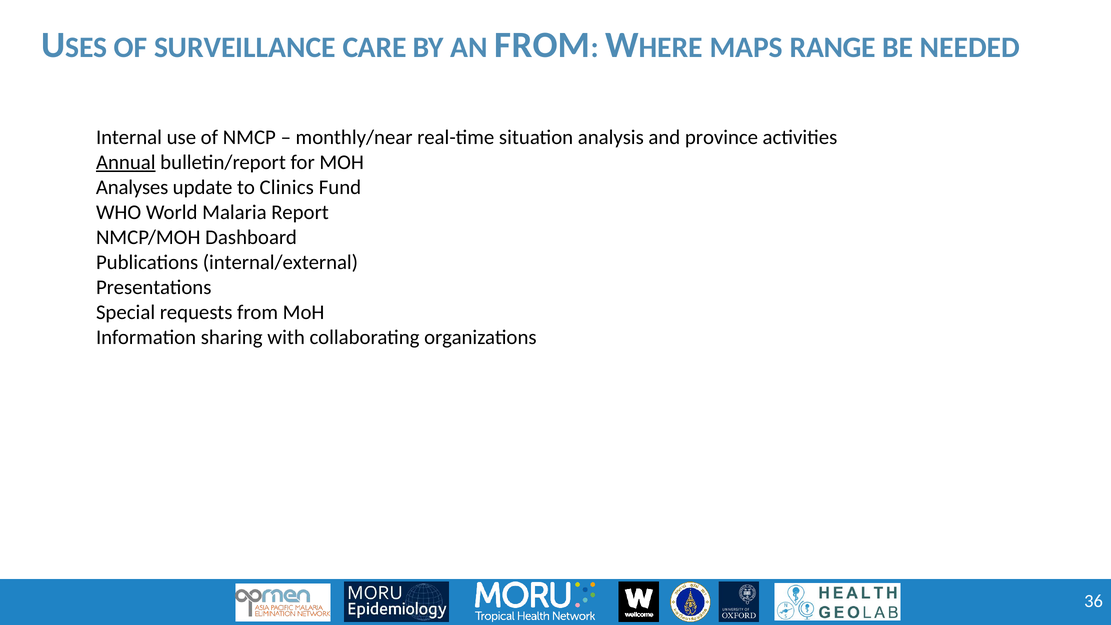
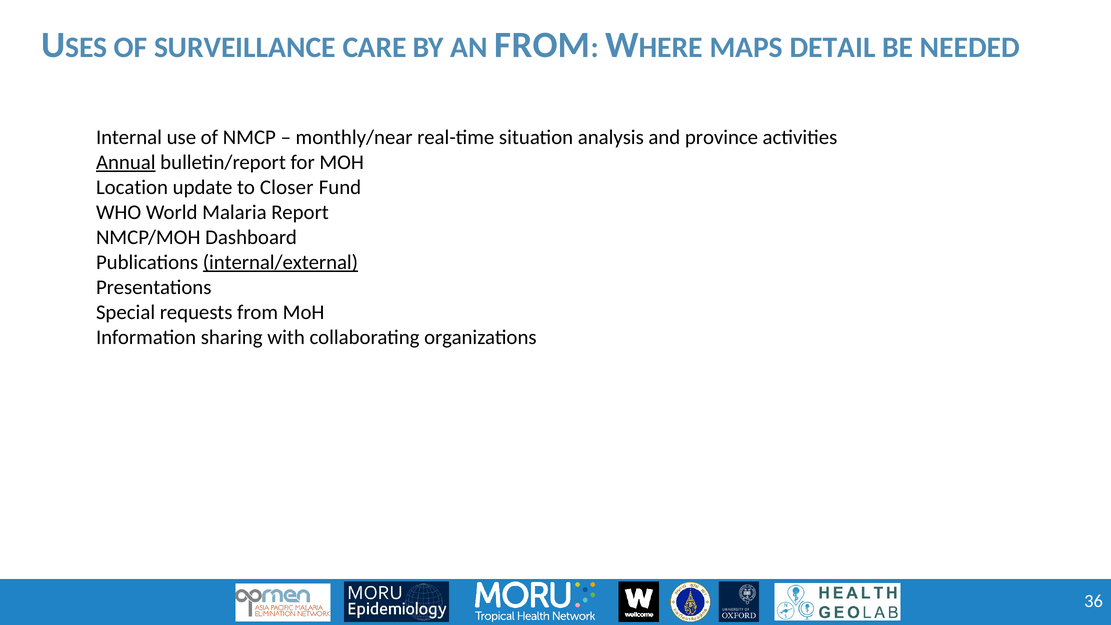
RANGE: RANGE -> DETAIL (833, 48)
Analyses: Analyses -> Location (132, 187)
Clinics: Clinics -> Closer (287, 187)
internal/external underline: none -> present (280, 262)
